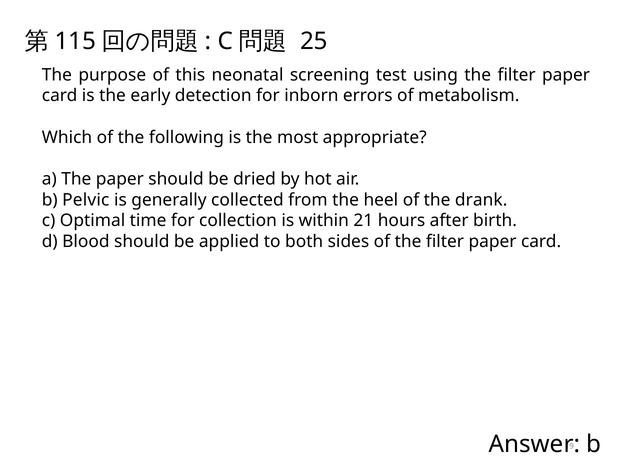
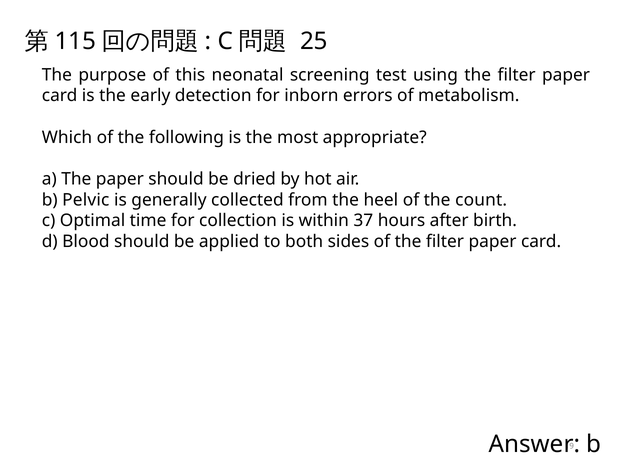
drank: drank -> count (481, 199)
21: 21 -> 37 (363, 220)
